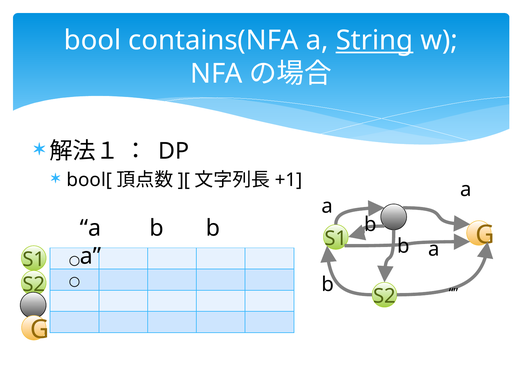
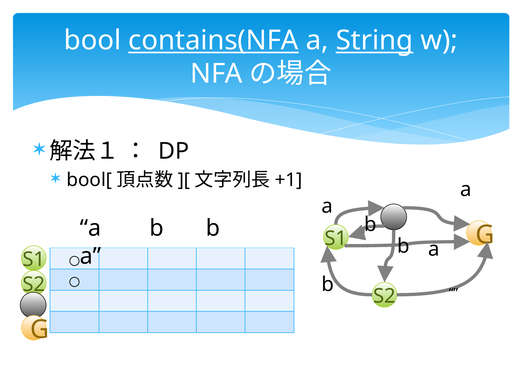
contains(NFA underline: none -> present (213, 40)
